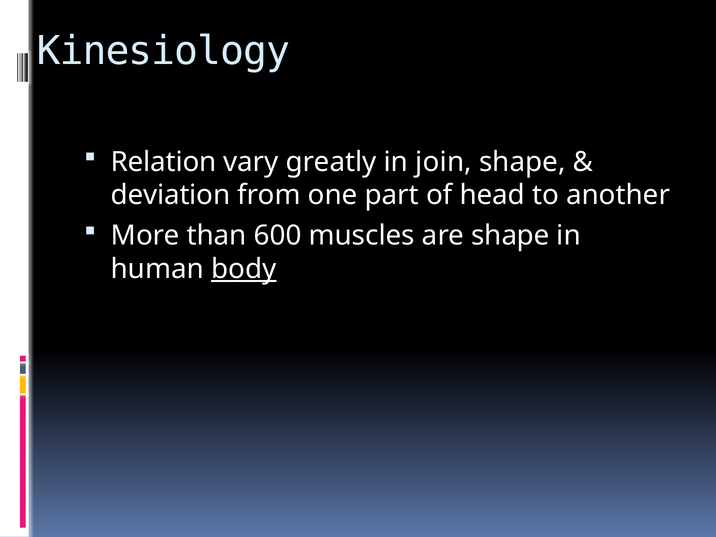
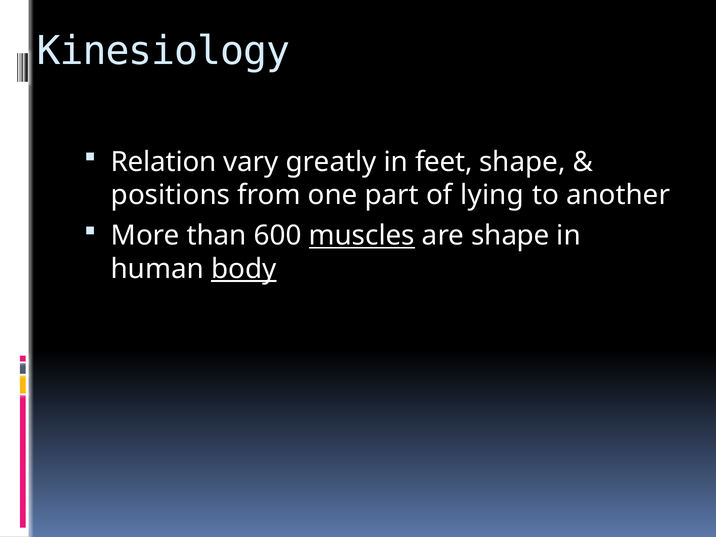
join: join -> feet (444, 162)
deviation: deviation -> positions (170, 195)
head: head -> lying (492, 195)
muscles underline: none -> present (362, 236)
